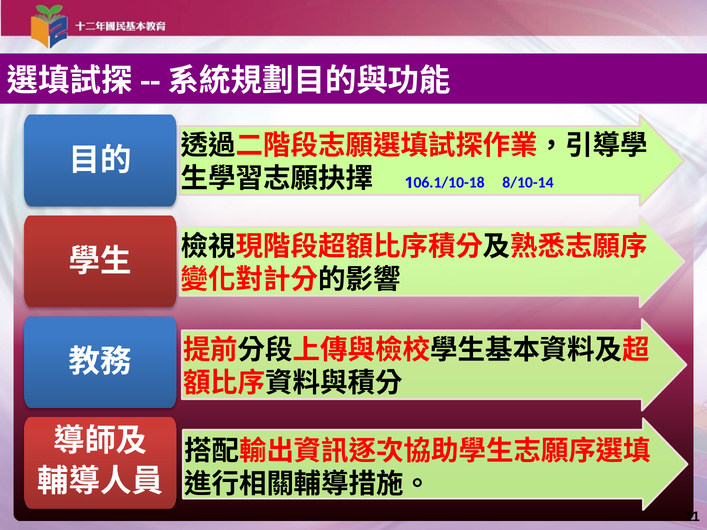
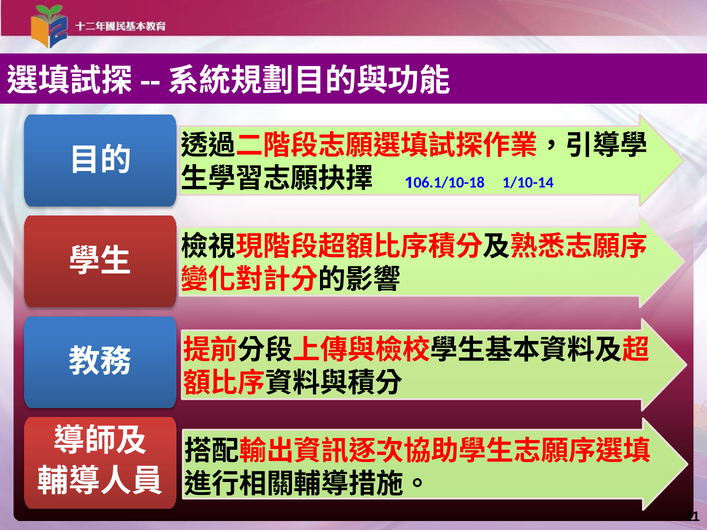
8/10-14: 8/10-14 -> 1/10-14 (528, 183)
